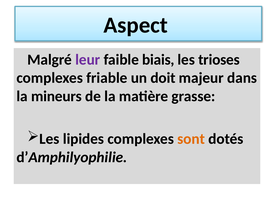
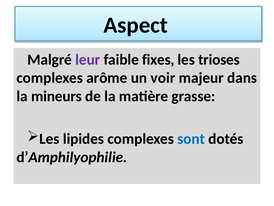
biais: biais -> fixes (158, 60)
friable: friable -> arôme (107, 78)
doit: doit -> voir (163, 78)
sont colour: orange -> blue (191, 139)
